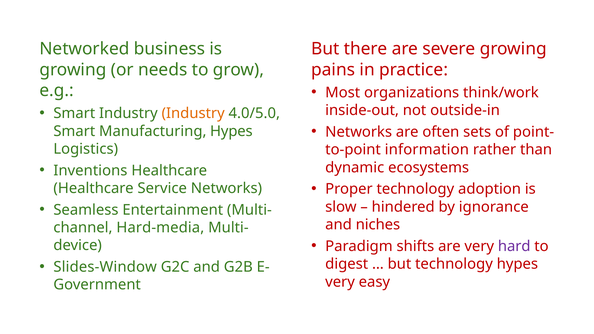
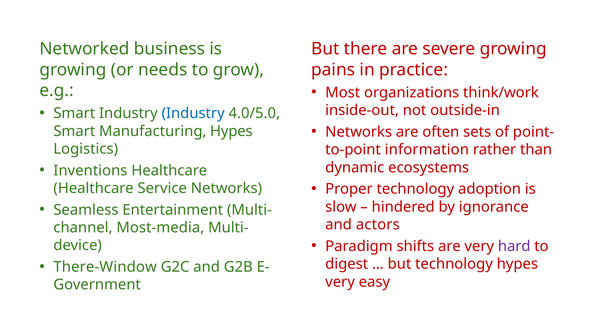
Industry colour: orange -> blue (193, 113)
niches: niches -> actors (378, 225)
Hard-media: Hard-media -> Most-media (160, 228)
Slides-Window: Slides-Window -> There-Window (105, 267)
